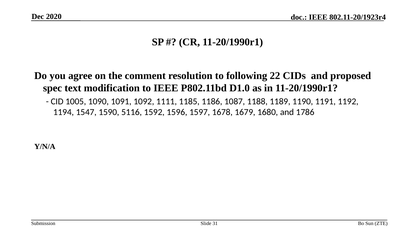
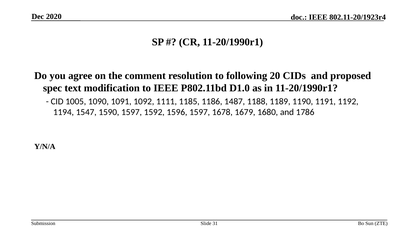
22: 22 -> 20 (275, 76)
1087: 1087 -> 1487 (235, 102)
1590 5116: 5116 -> 1597 (132, 112)
